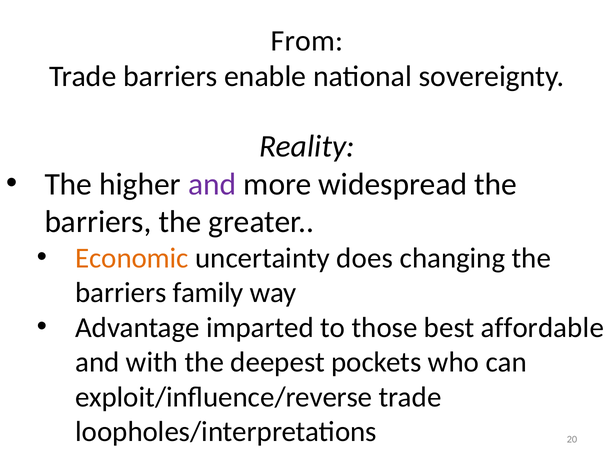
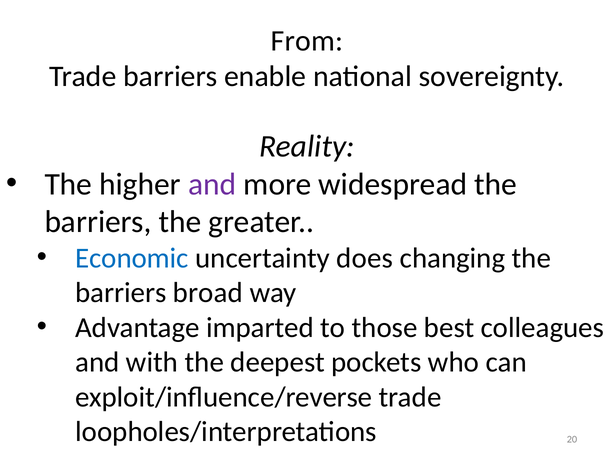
Economic colour: orange -> blue (132, 258)
family: family -> broad (208, 293)
affordable: affordable -> colleagues (542, 328)
